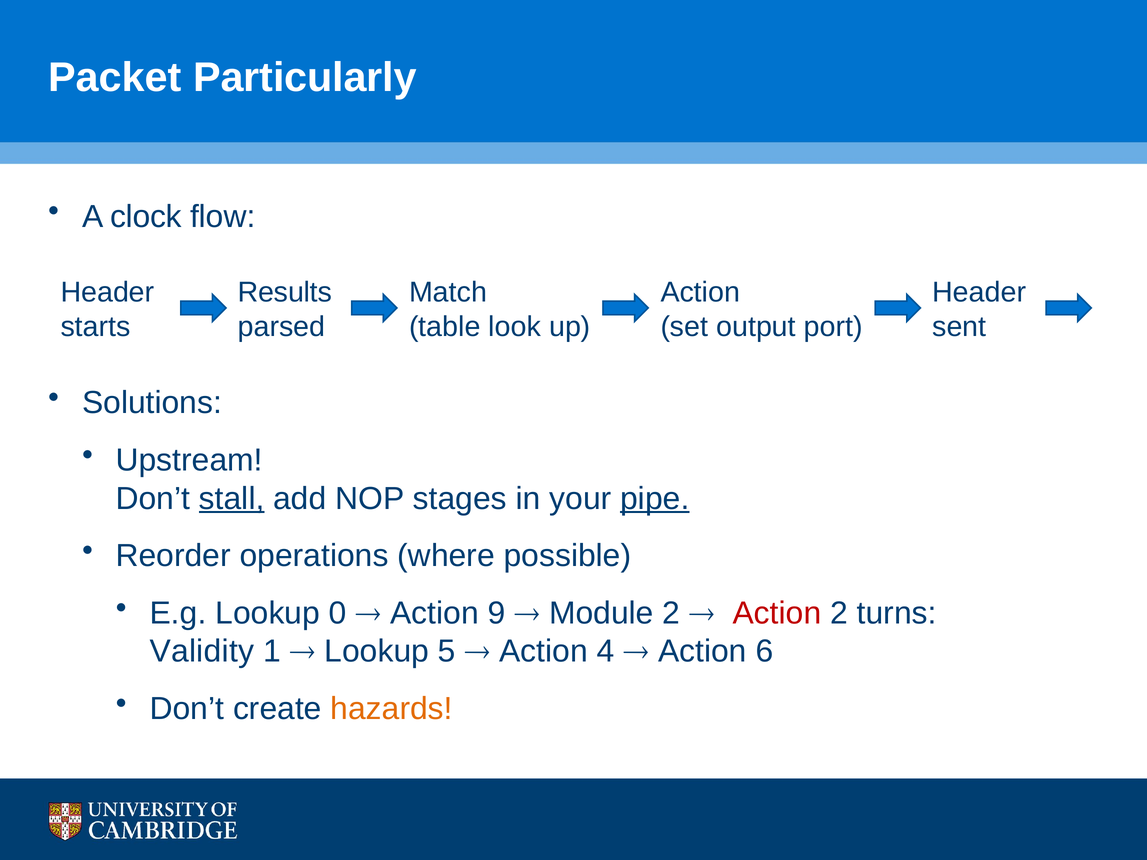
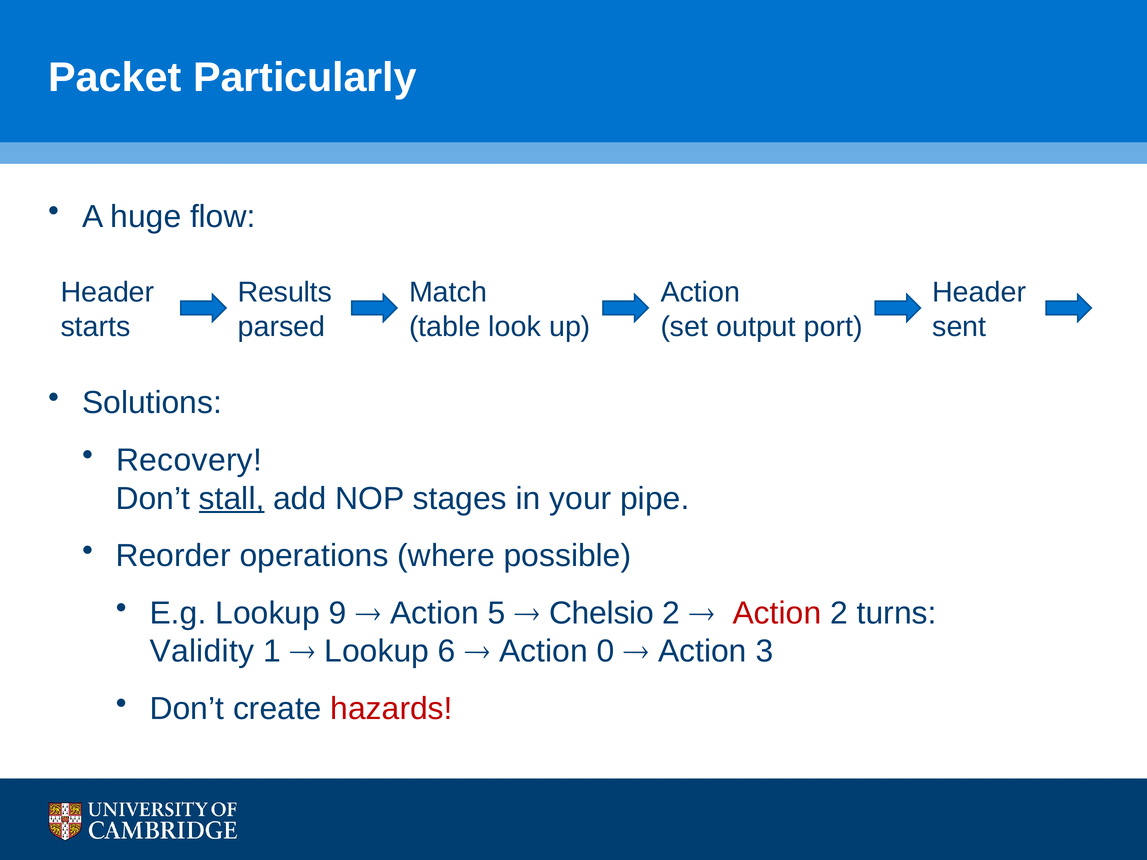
clock: clock -> huge (146, 217)
Upstream: Upstream -> Recovery (189, 460)
pipe underline: present -> none (655, 499)
0: 0 -> 9 (338, 613)
9: 9 -> 5 (497, 613)
Module: Module -> Chelsio (602, 613)
5: 5 -> 6 (447, 652)
4: 4 -> 0 (606, 652)
6: 6 -> 3 (764, 652)
hazards colour: orange -> red (392, 709)
